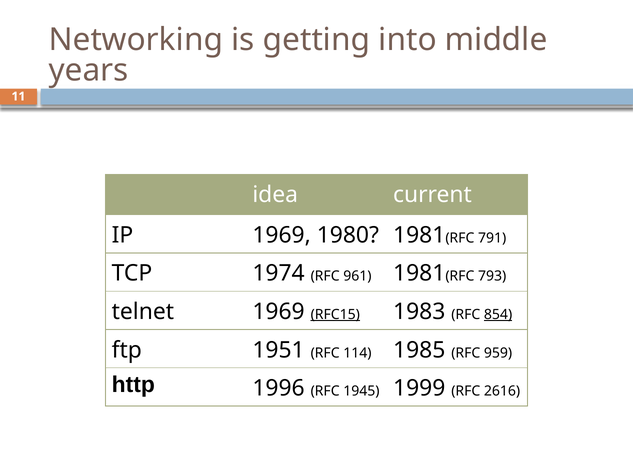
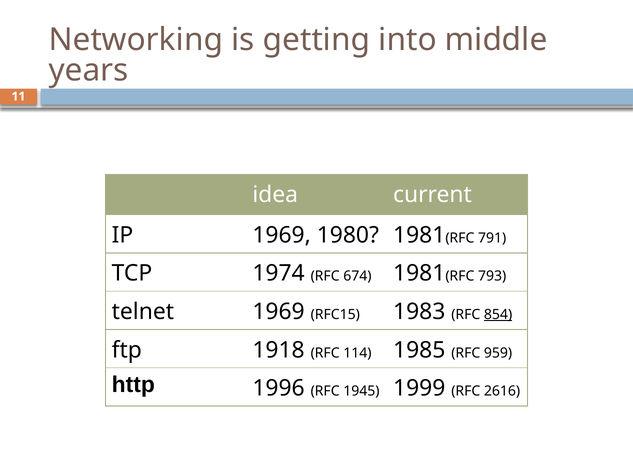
961: 961 -> 674 (357, 276)
RFC15 underline: present -> none (335, 314)
1951: 1951 -> 1918 (279, 350)
